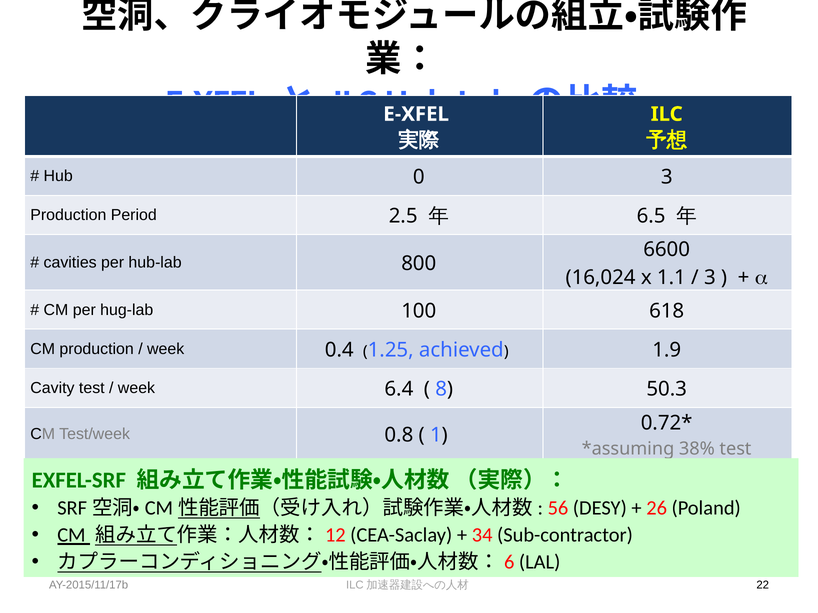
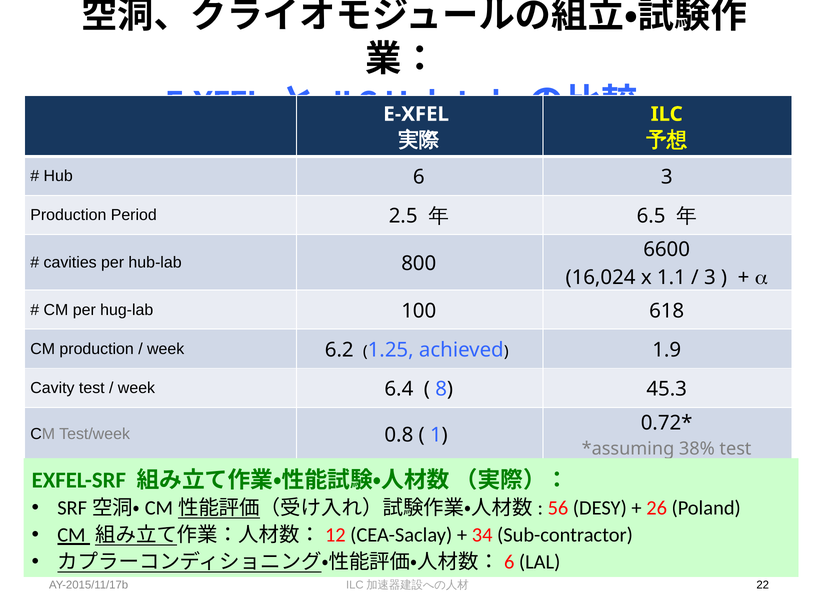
0: 0 -> 6 (419, 177)
0.4: 0.4 -> 6.2 (339, 350)
50.3: 50.3 -> 45.3 (667, 389)
